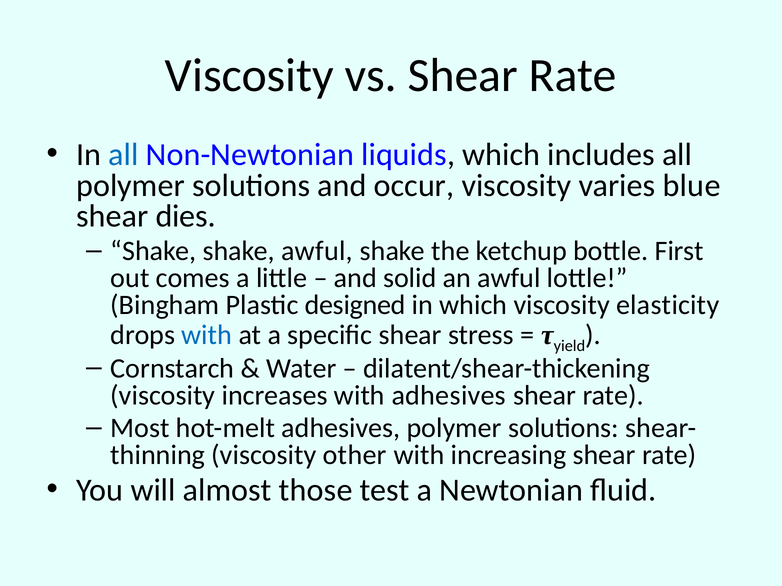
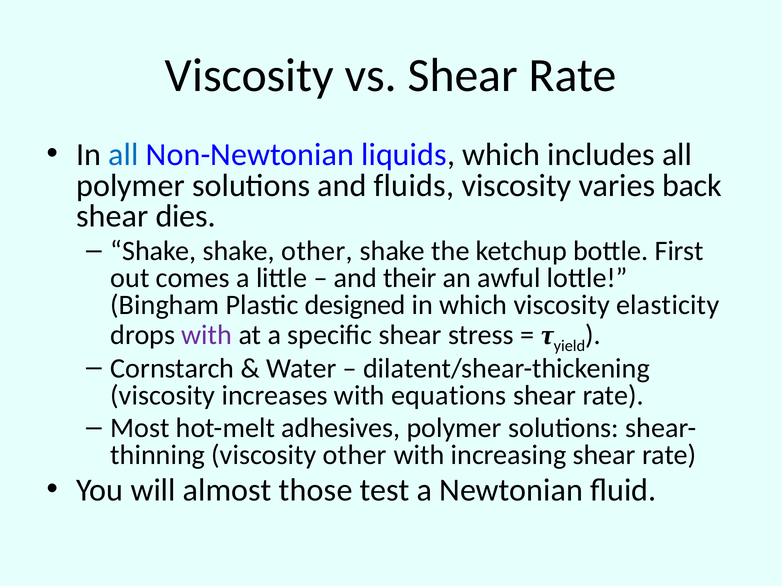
occur: occur -> fluids (414, 186)
blue: blue -> back (692, 186)
shake awful: awful -> other (317, 251)
solid: solid -> their (410, 278)
with colour: blue -> purple (207, 335)
with adhesives: adhesives -> equations (449, 396)
